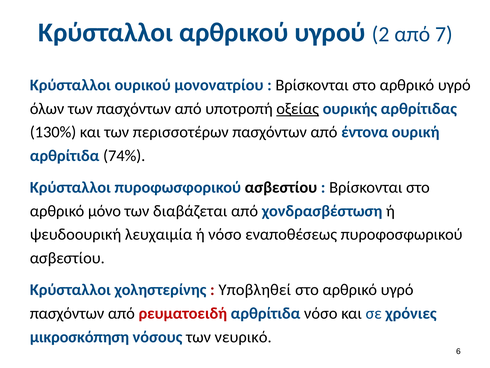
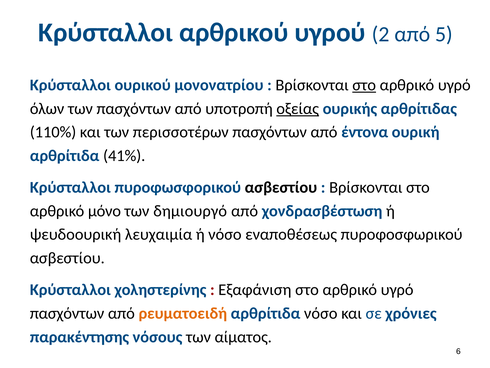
7: 7 -> 5 (444, 34)
στο underline: none -> present (364, 85)
130%: 130% -> 110% (53, 132)
74%: 74% -> 41% (124, 156)
διαβάζεται: διαβάζεται -> δημιουργό (190, 211)
Υποβληθεί: Υποβληθεί -> Εξαφάνιση (255, 289)
ρευματοειδή colour: red -> orange (183, 313)
μικροσκόπηση: μικροσκόπηση -> παρακέντησης (79, 336)
νευρικό: νευρικό -> αίματος (243, 336)
